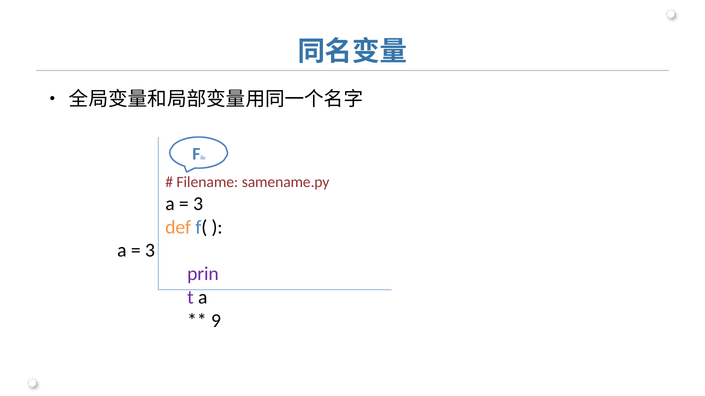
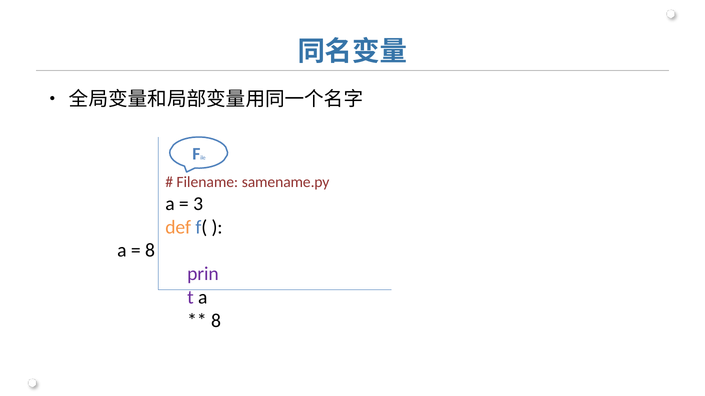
3: 3 -> 8 (150, 251)
9: 9 -> 8 (216, 321)
